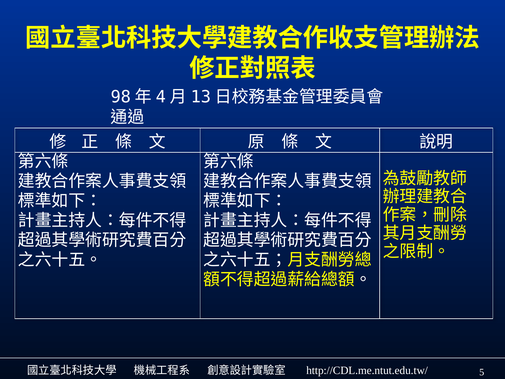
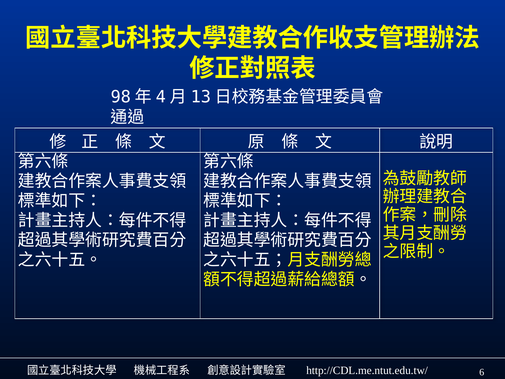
5: 5 -> 6 (482, 372)
